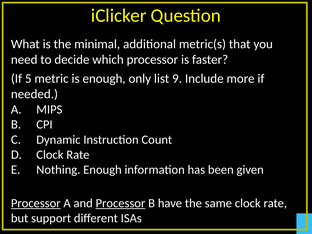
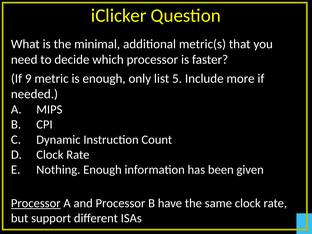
5: 5 -> 9 (28, 79)
9: 9 -> 5 (177, 79)
Processor underline: present -> none (120, 203)
